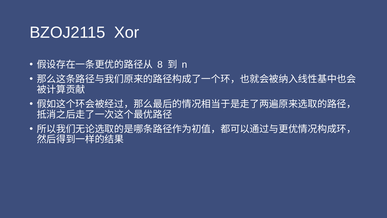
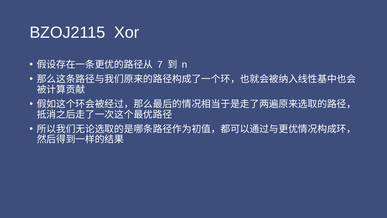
8: 8 -> 7 (160, 65)
